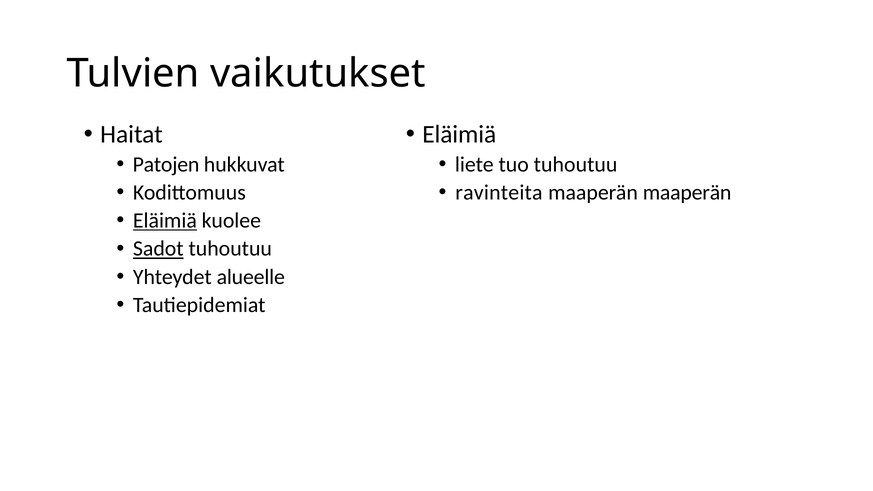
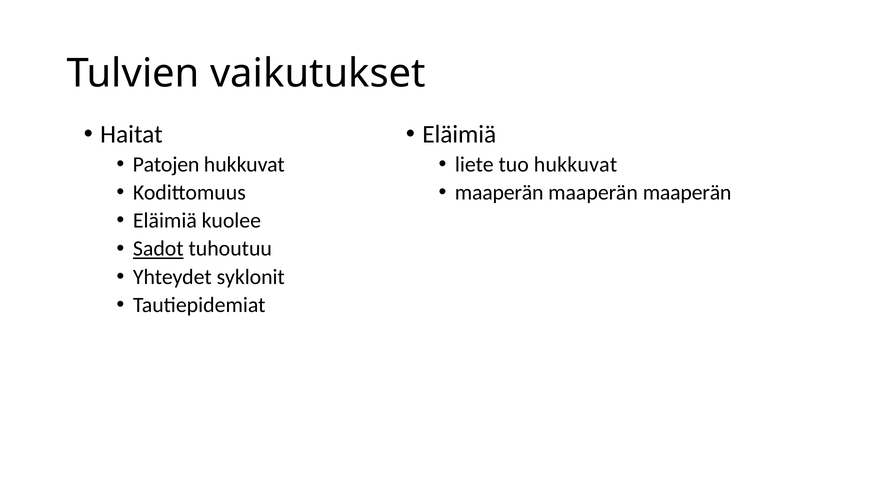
tuo tuhoutuu: tuhoutuu -> hukkuvat (576, 165)
ravinteita: ravinteita -> maaperän (499, 193)
Eläimiä underline: present -> none (165, 221)
alueelle: alueelle -> syklonit (251, 277)
